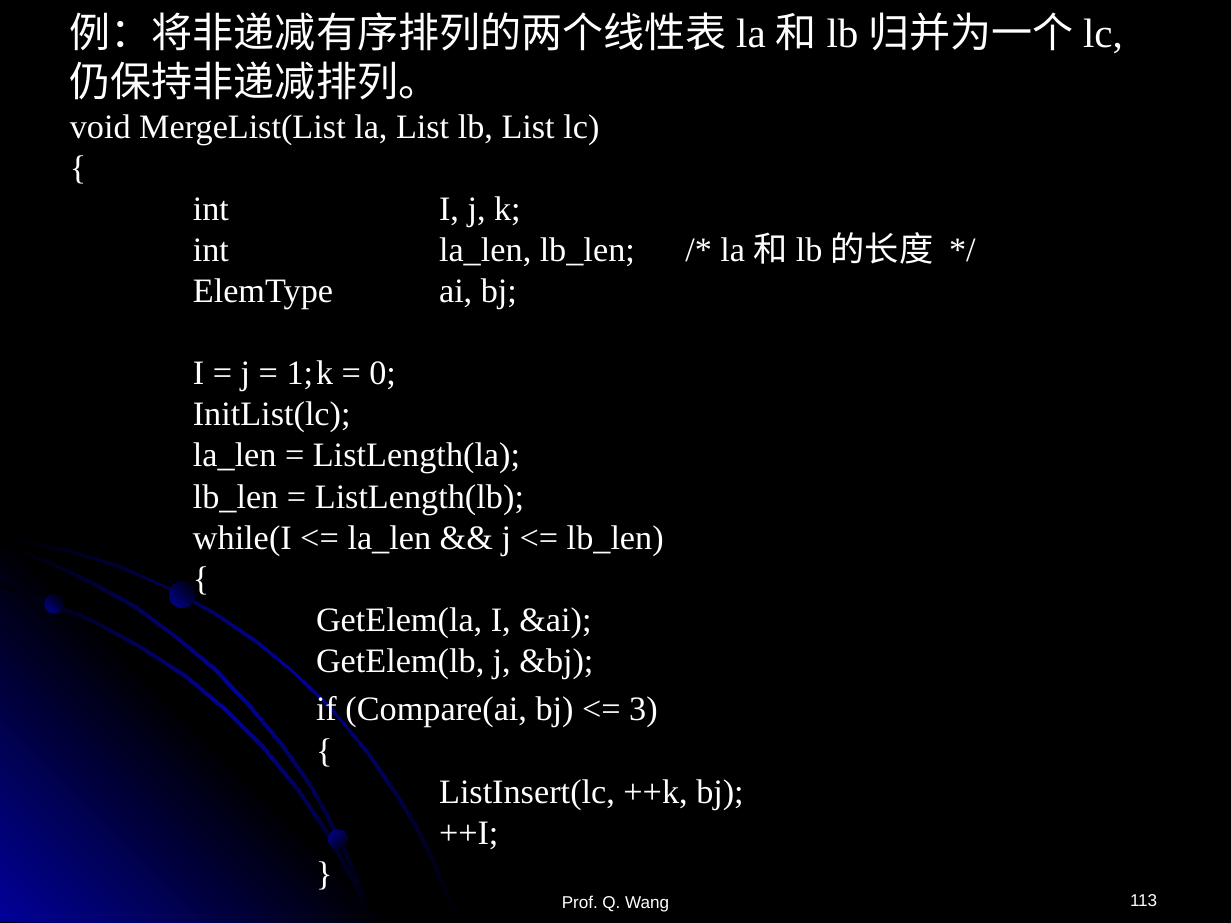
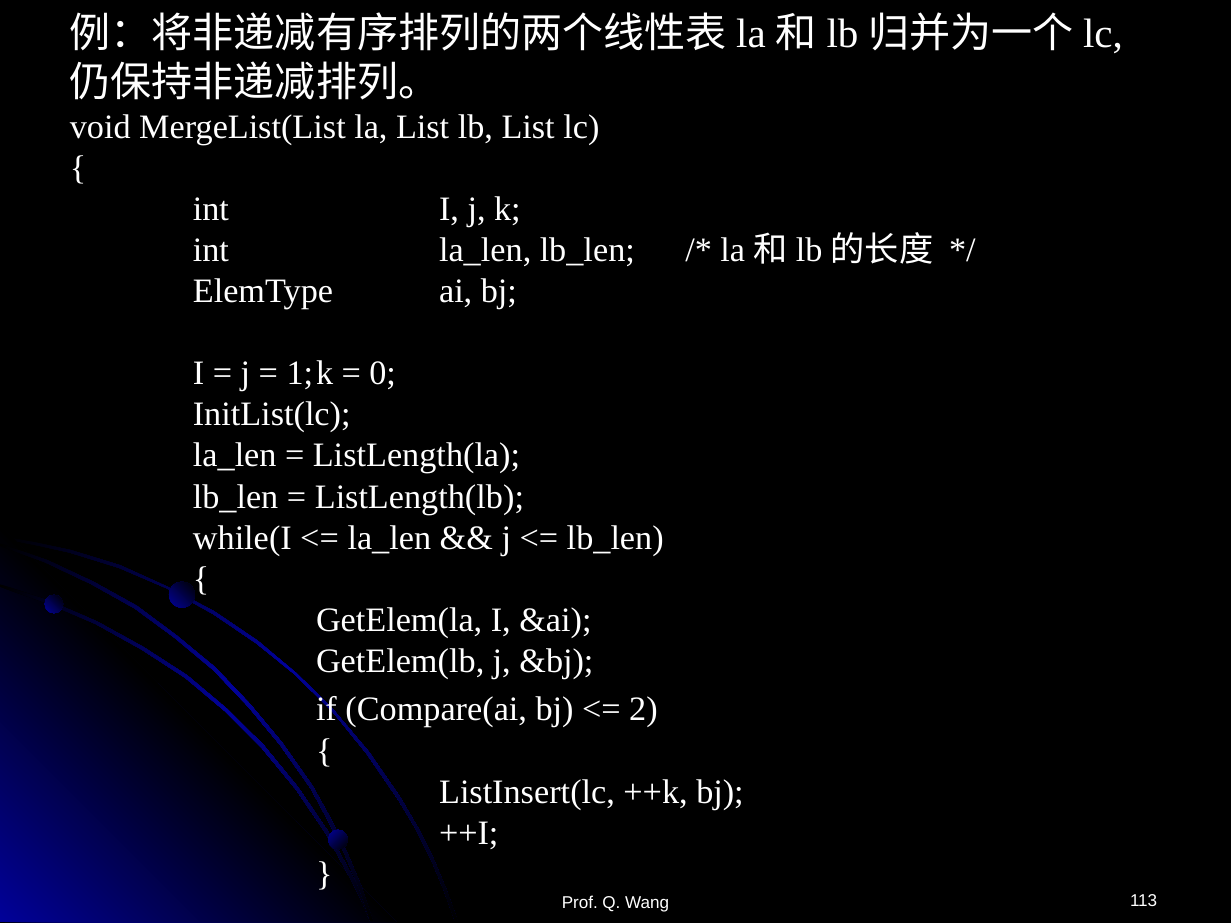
3: 3 -> 2 (643, 709)
